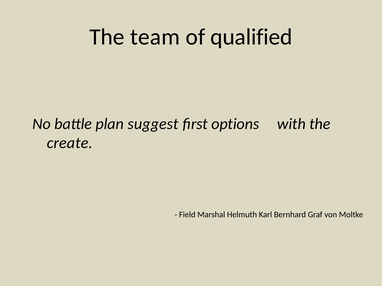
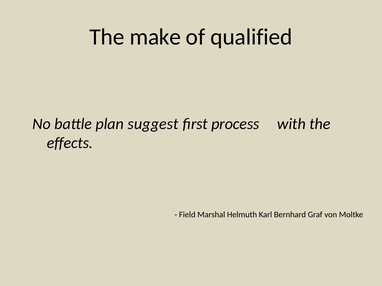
team: team -> make (155, 37)
options: options -> process (235, 124)
create: create -> effects (70, 143)
